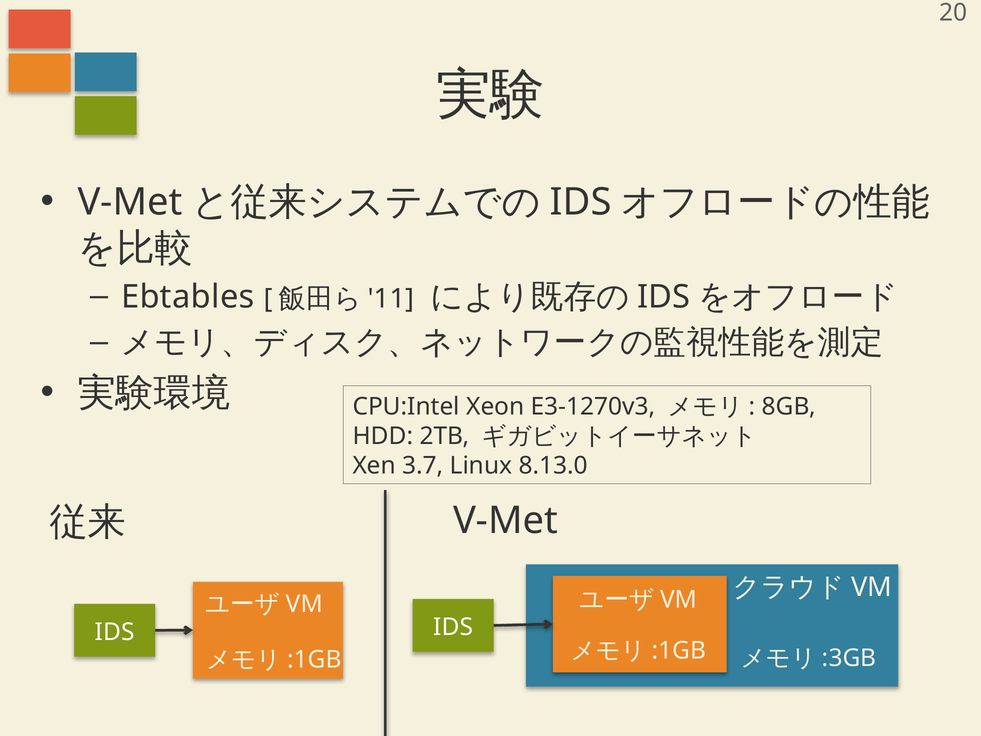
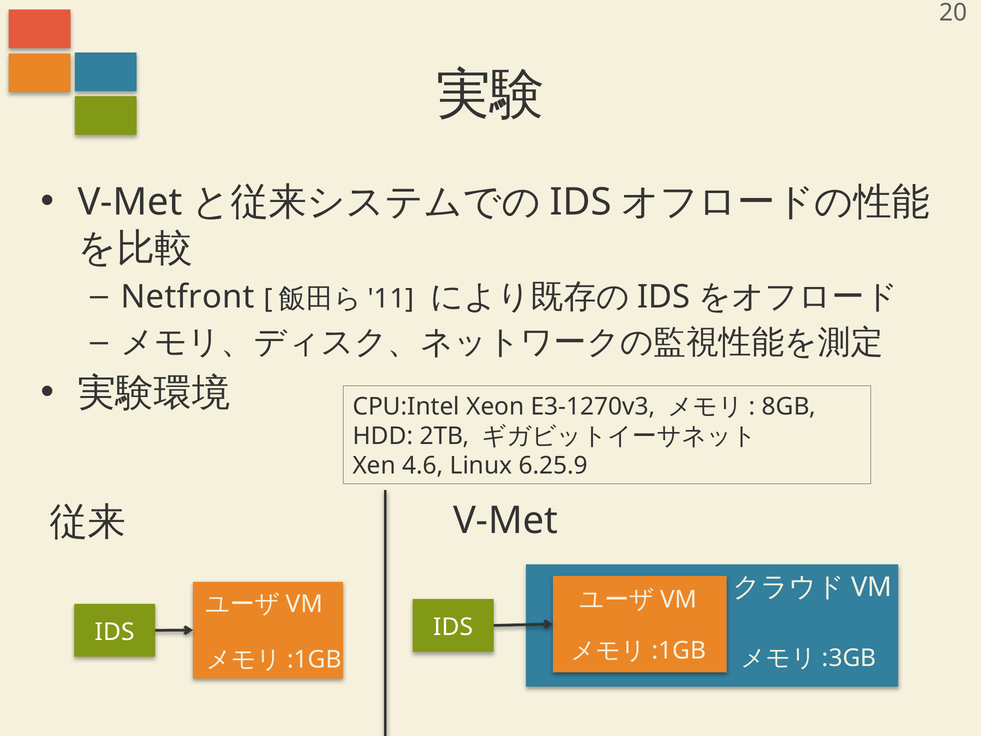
Ebtables: Ebtables -> Netfront (188, 297)
3.7: 3.7 -> 4.6 (423, 466)
8.13.0: 8.13.0 -> 6.25.9 (553, 466)
